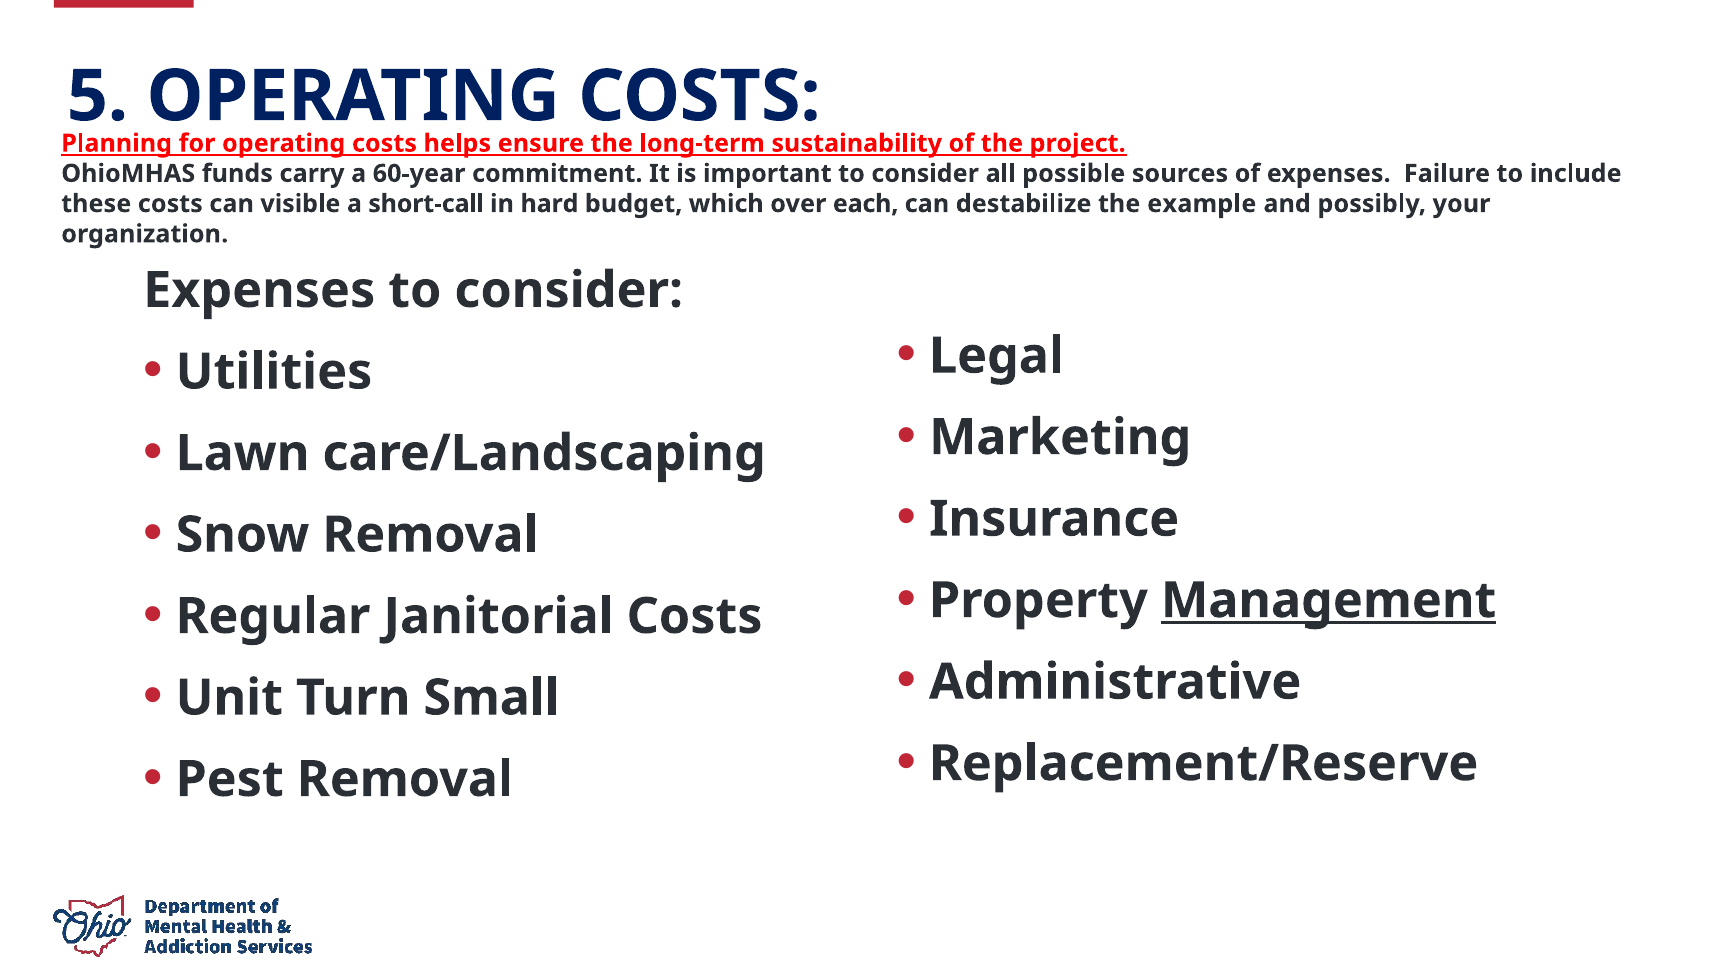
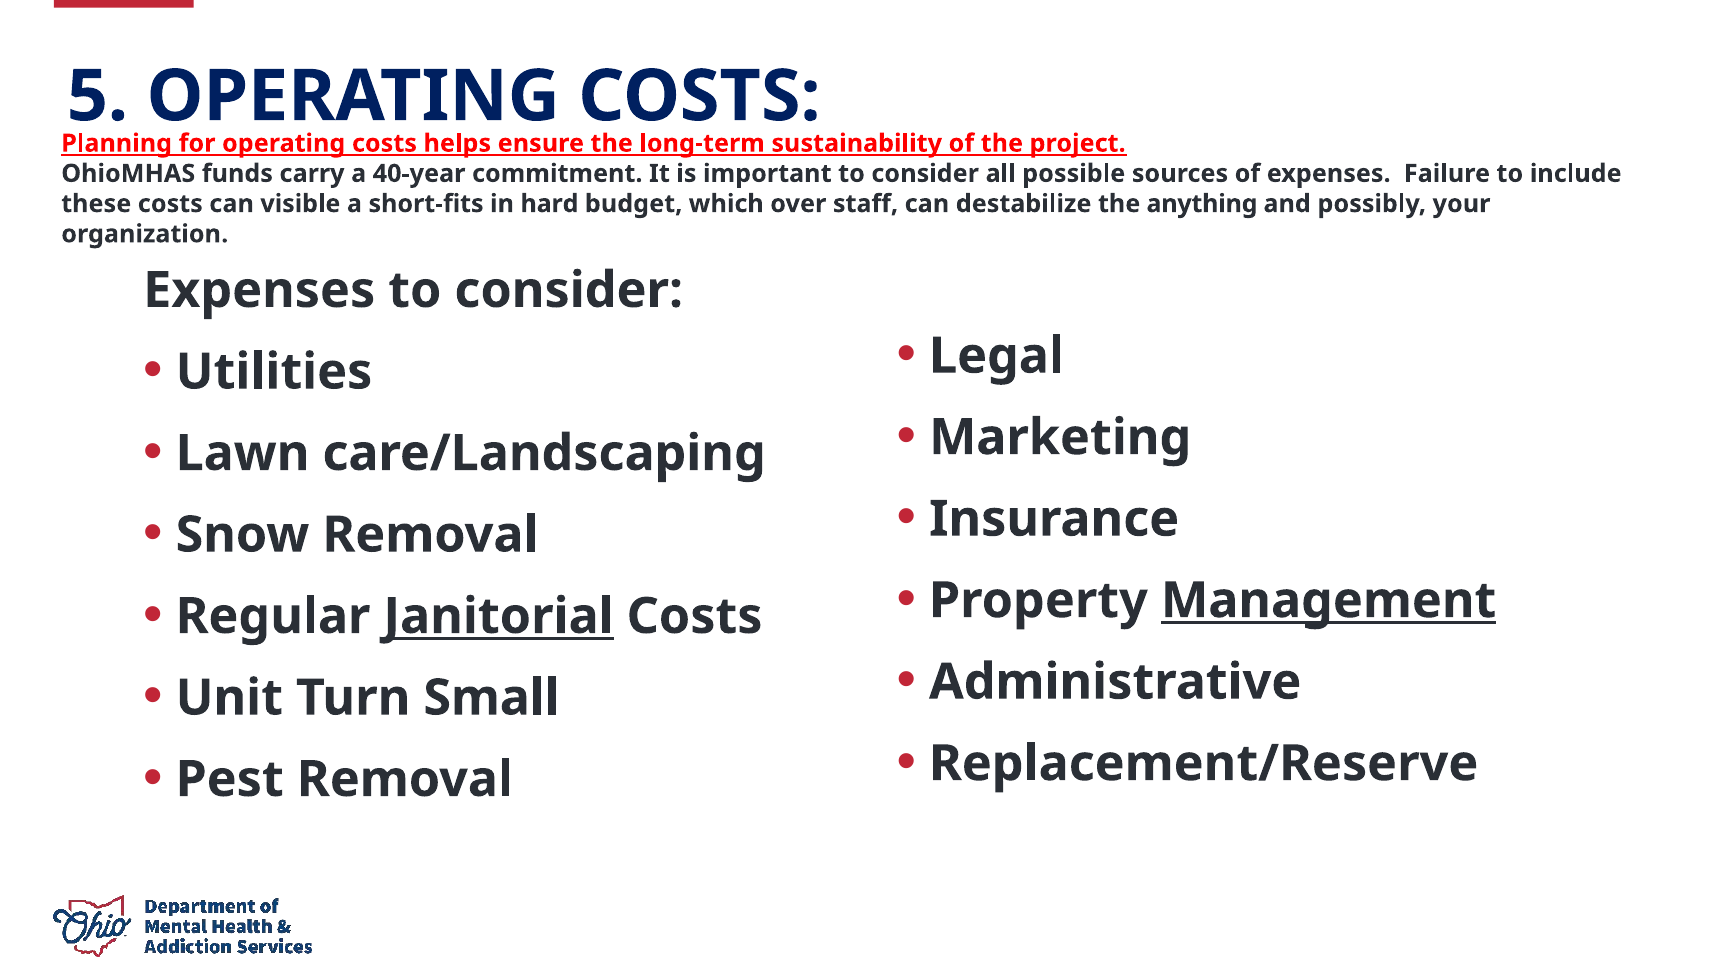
60-year: 60-year -> 40-year (419, 174)
short-call: short-call -> short-fits (426, 204)
each: each -> staff (865, 204)
example: example -> anything (1202, 204)
Janitorial underline: none -> present (499, 616)
